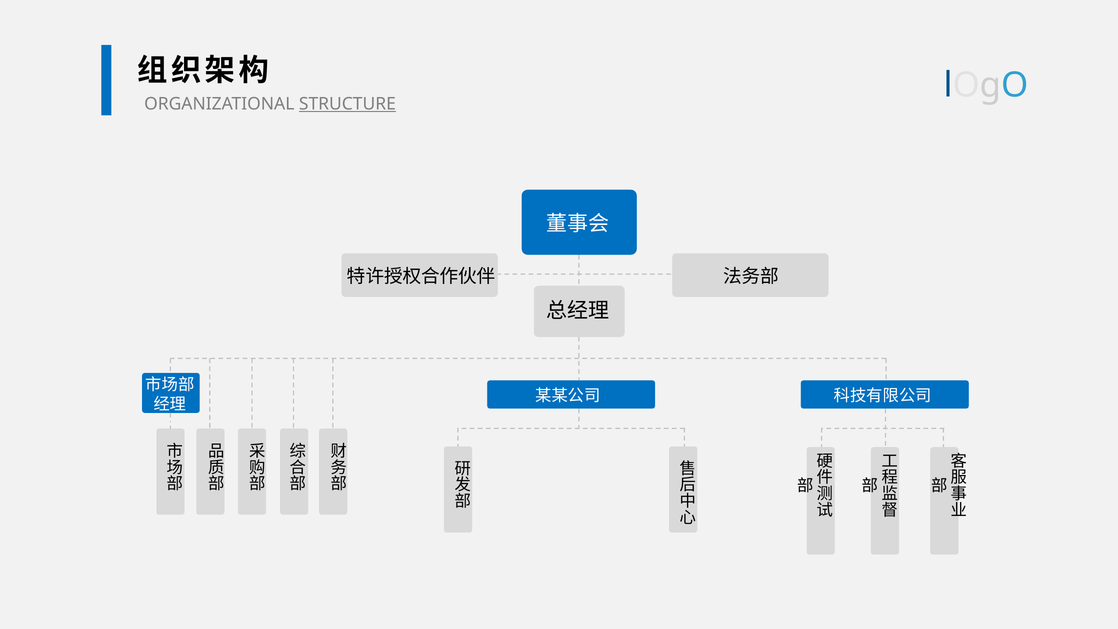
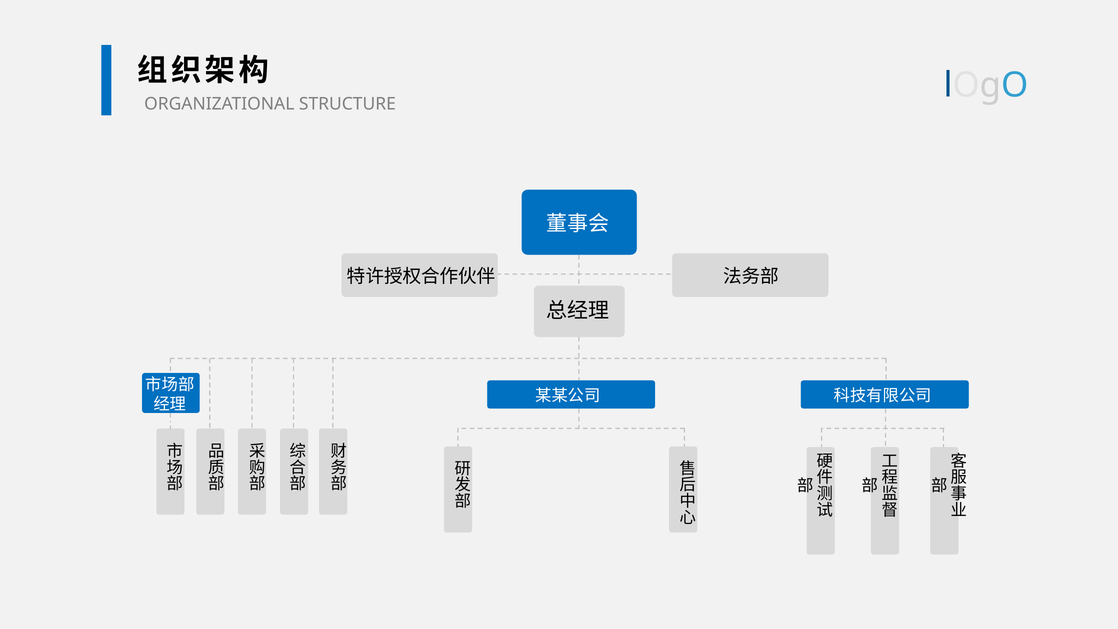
STRUCTURE underline: present -> none (347, 104)
